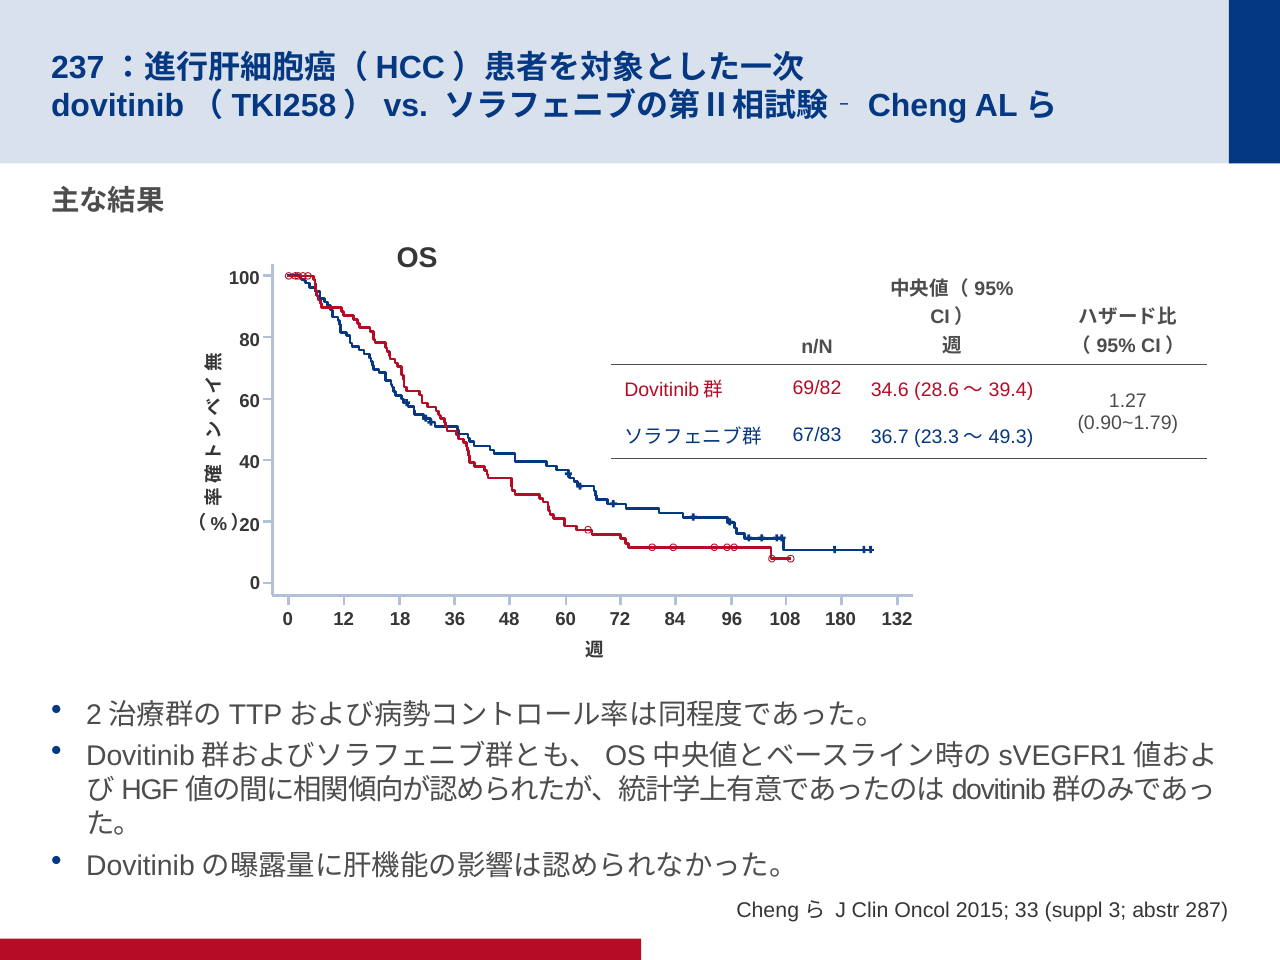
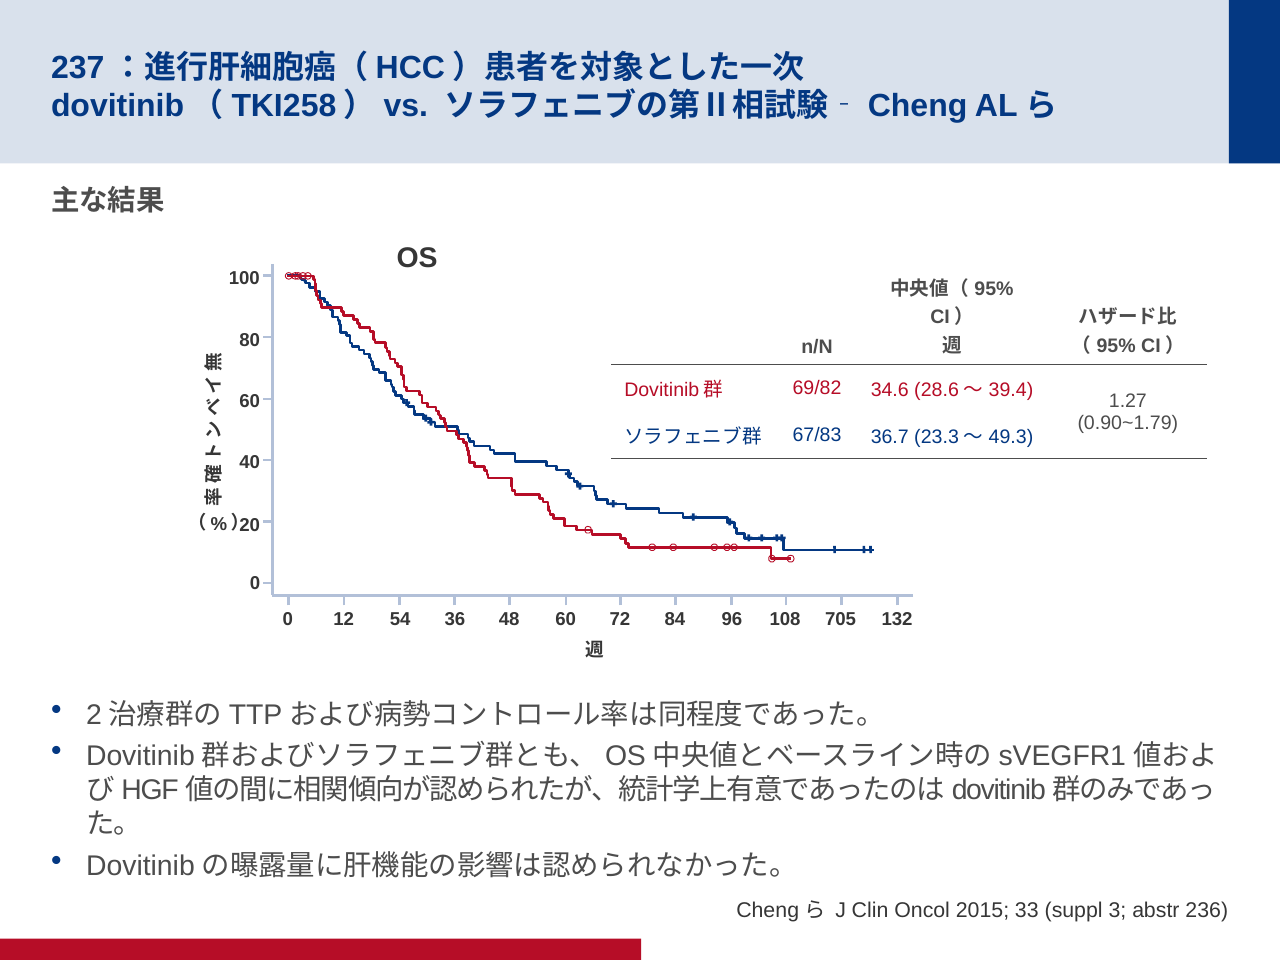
18: 18 -> 54 (400, 620)
180: 180 -> 705 (840, 620)
287: 287 -> 236 (1207, 910)
